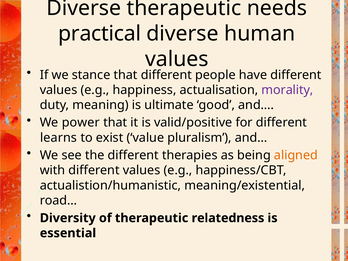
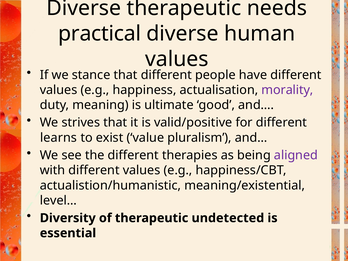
power: power -> strives (81, 123)
aligned colour: orange -> purple (296, 155)
road…: road… -> level… (58, 200)
relatedness: relatedness -> undetected (228, 218)
